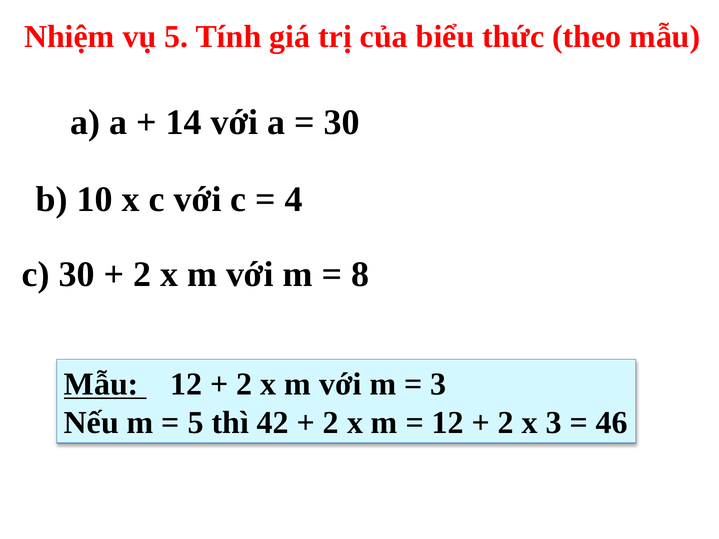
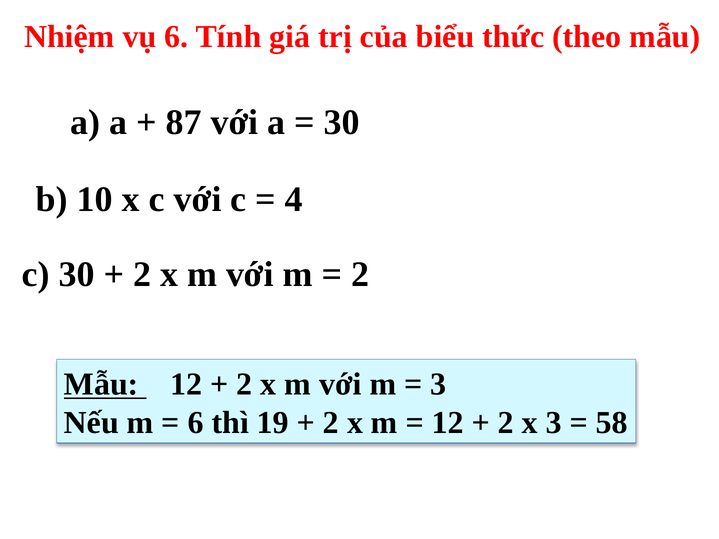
vụ 5: 5 -> 6 (176, 37)
14: 14 -> 87 (184, 123)
8: 8 -> 2 (360, 274)
5: 5 -> 6 (196, 423)
42: 42 -> 19 (273, 423)
46: 46 -> 58 (612, 423)
